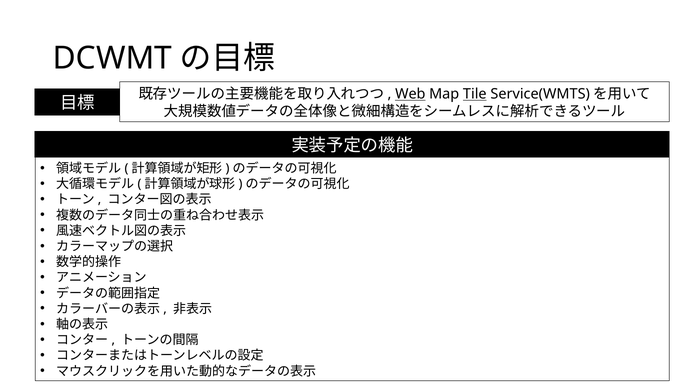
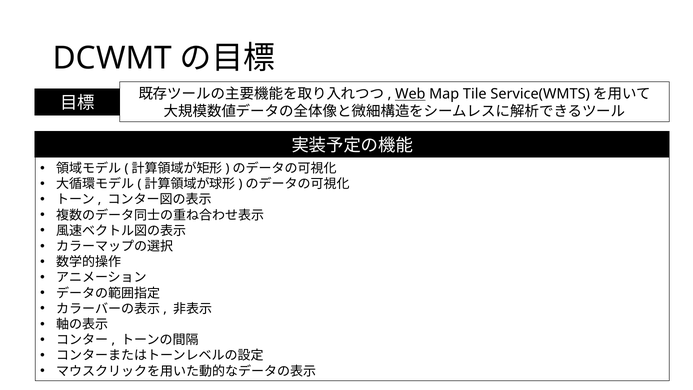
Tile underline: present -> none (475, 94)
